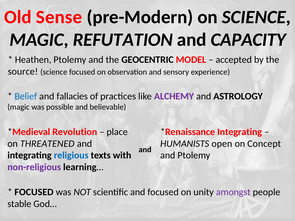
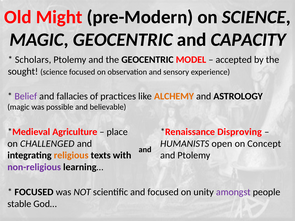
Sense: Sense -> Might (59, 17)
MAGIC REFUTATION: REFUTATION -> GEOCENTRIC (123, 40)
Heathen: Heathen -> Scholars (33, 60)
source: source -> sought (23, 71)
Belief colour: blue -> purple (26, 96)
ALCHEMY colour: purple -> orange (174, 96)
Revolution: Revolution -> Agriculture (75, 132)
Integrating: Integrating -> Disproving (240, 132)
THREATENED: THREATENED -> CHALLENGED (47, 144)
religious colour: blue -> orange (71, 156)
